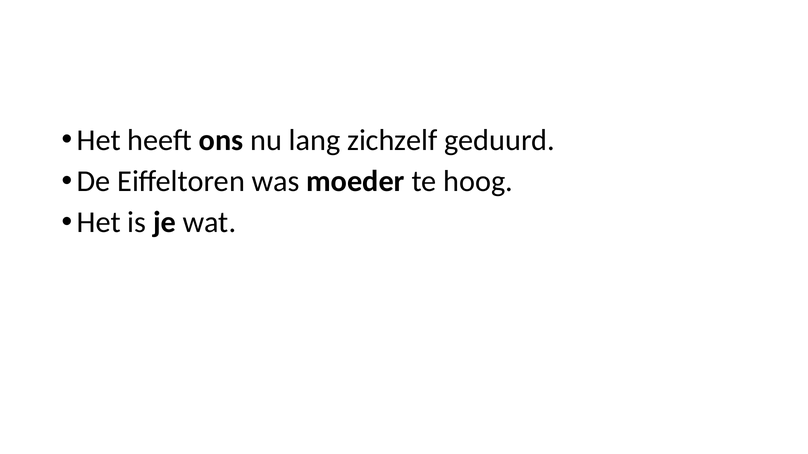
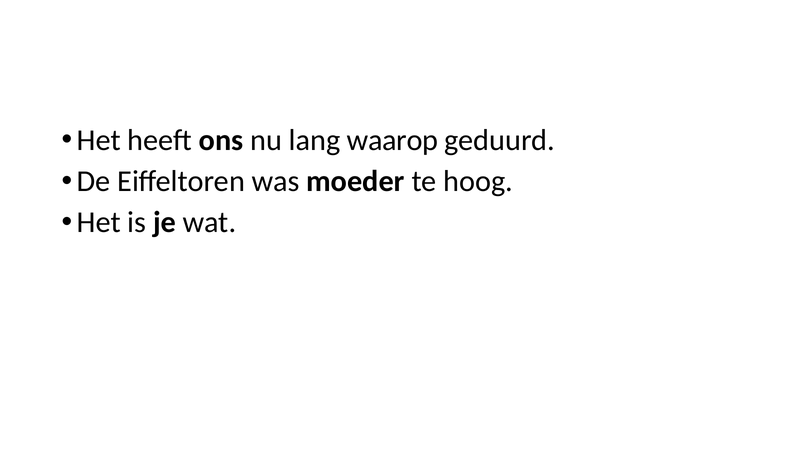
zichzelf: zichzelf -> waarop (392, 140)
